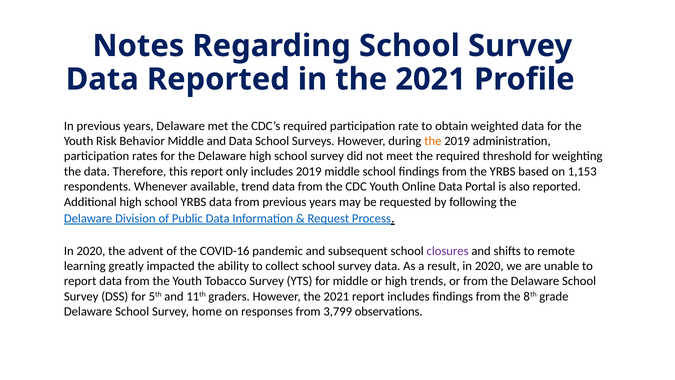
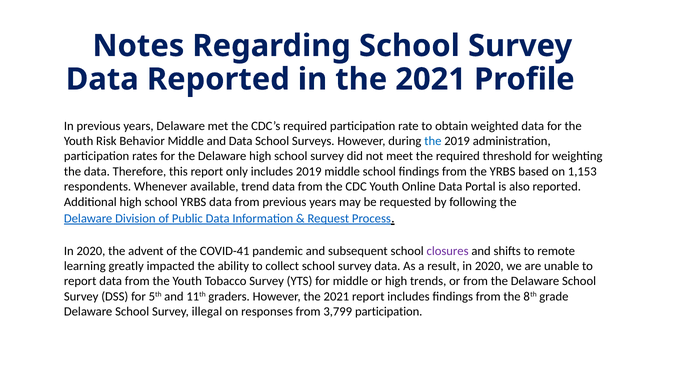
the colour: orange -> blue (433, 141)
COVID-16: COVID-16 -> COVID-41 (225, 251)
home: home -> illegal (207, 311)
3,799 observations: observations -> participation (389, 311)
